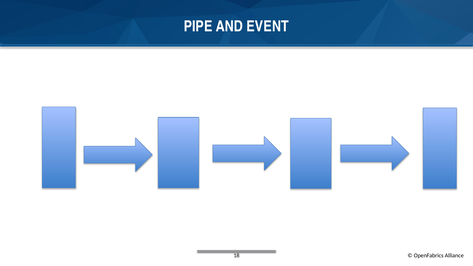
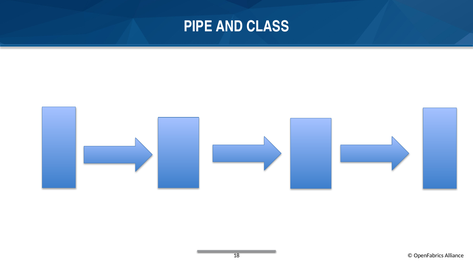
EVENT: EVENT -> CLASS (268, 26)
